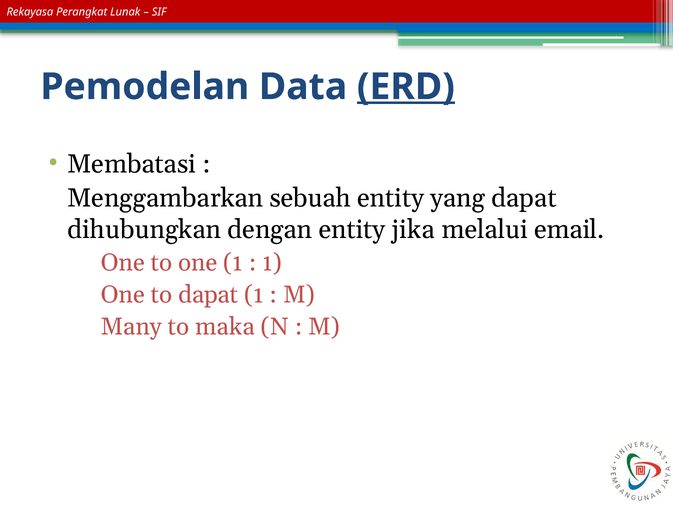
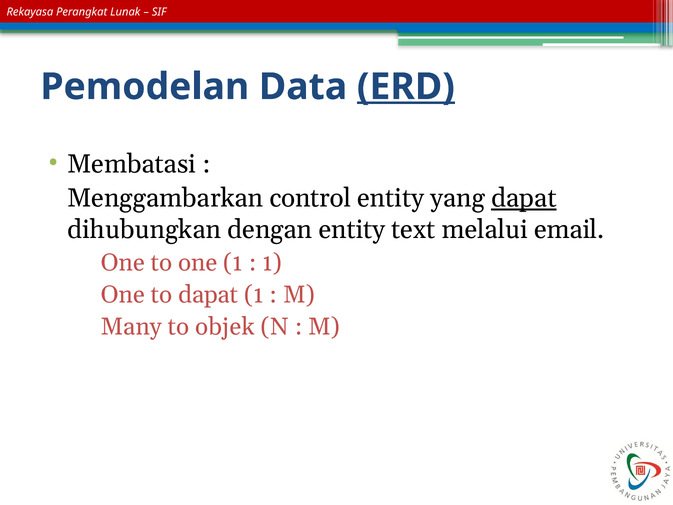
sebuah: sebuah -> control (310, 198)
dapat underline: none -> present (524, 198)
jika: jika -> text (413, 230)
maka: maka -> objek (225, 326)
